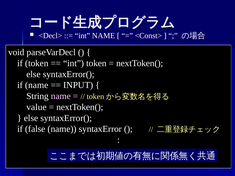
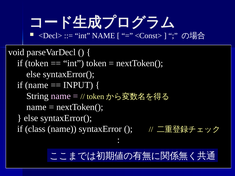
value: value -> name (37, 107)
false: false -> class (35, 129)
